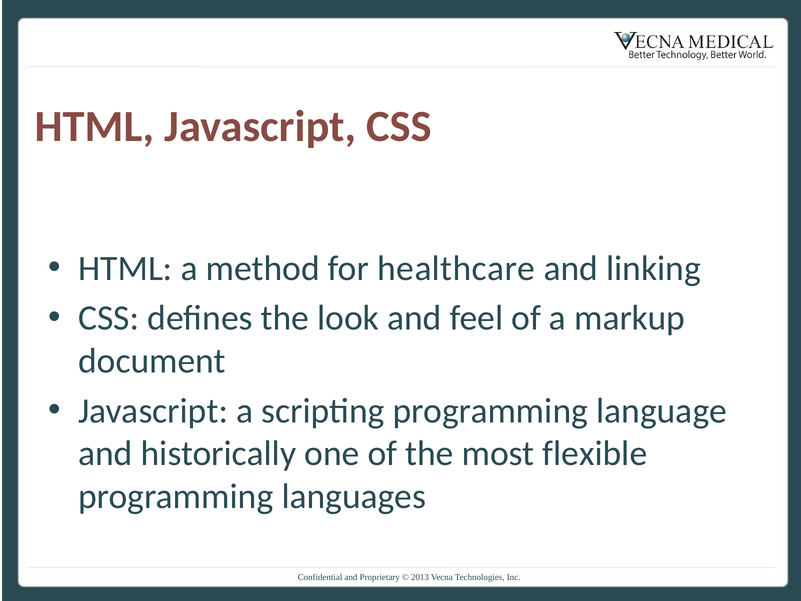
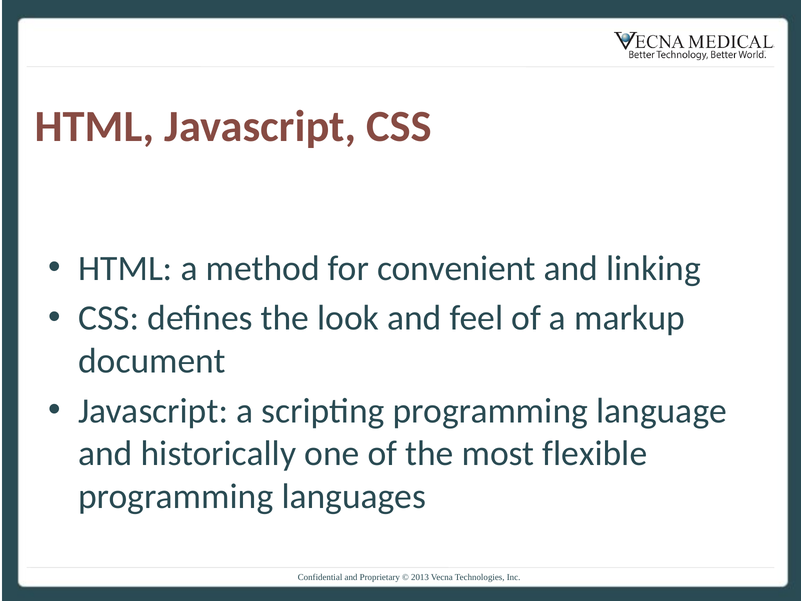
healthcare: healthcare -> convenient (457, 268)
